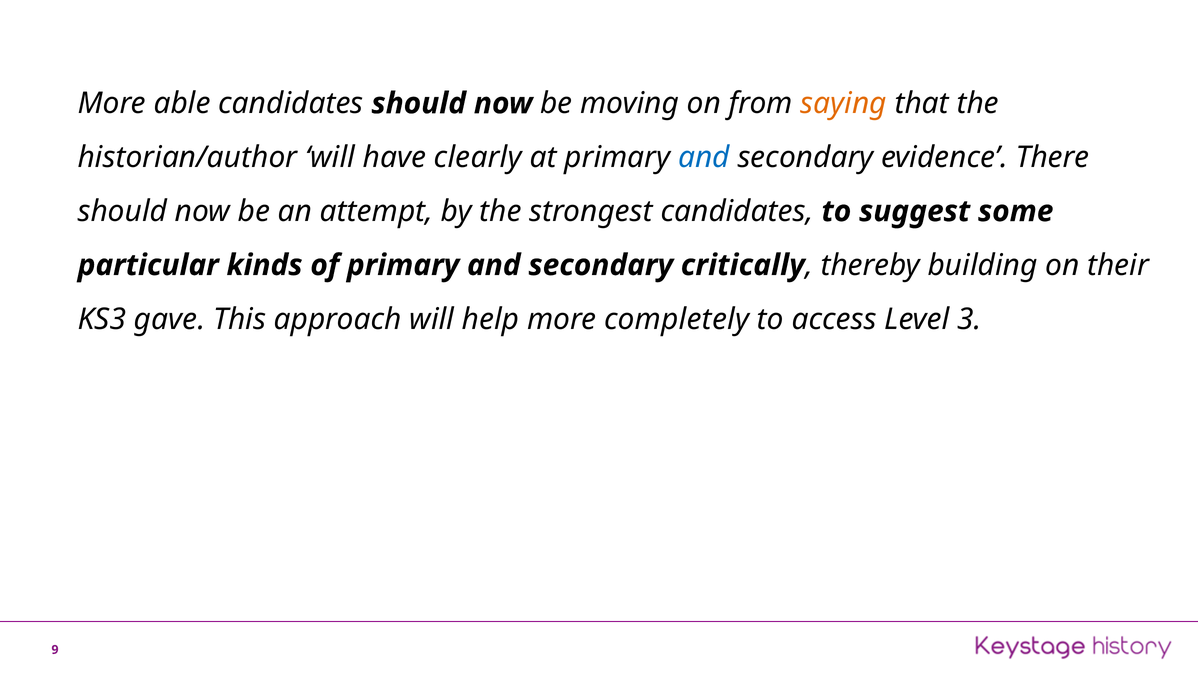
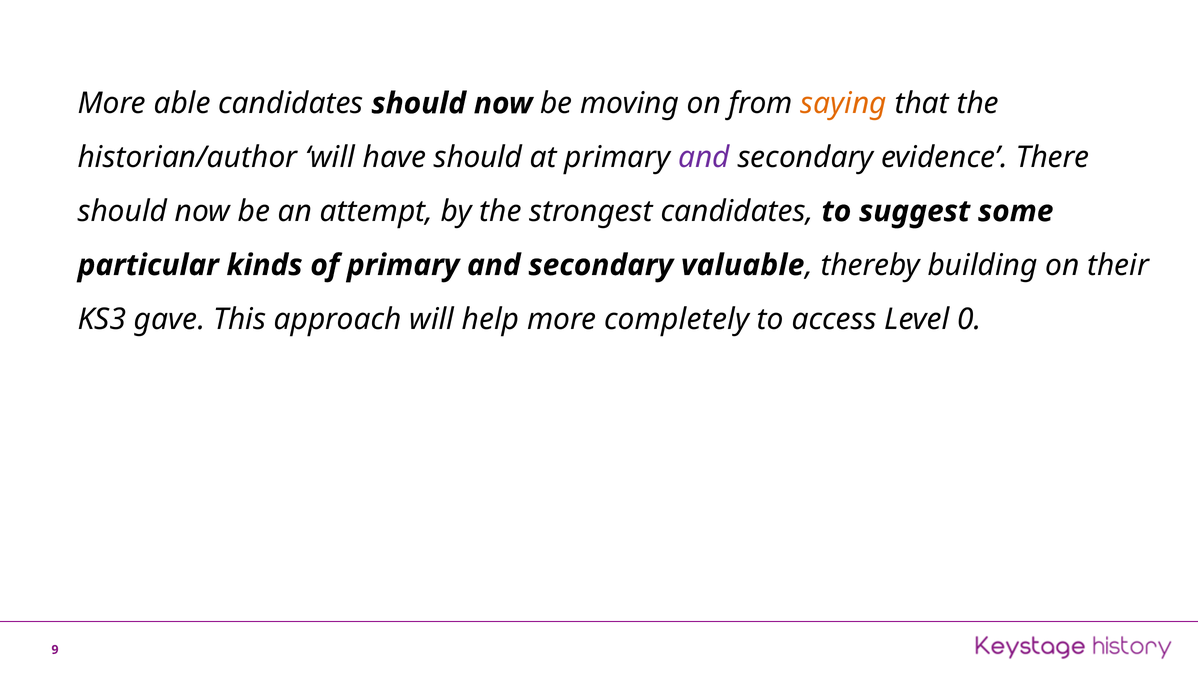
have clearly: clearly -> should (478, 157)
and colour: blue -> purple (704, 157)
critically: critically -> valuable (743, 265)
3: 3 -> 0 (969, 319)
